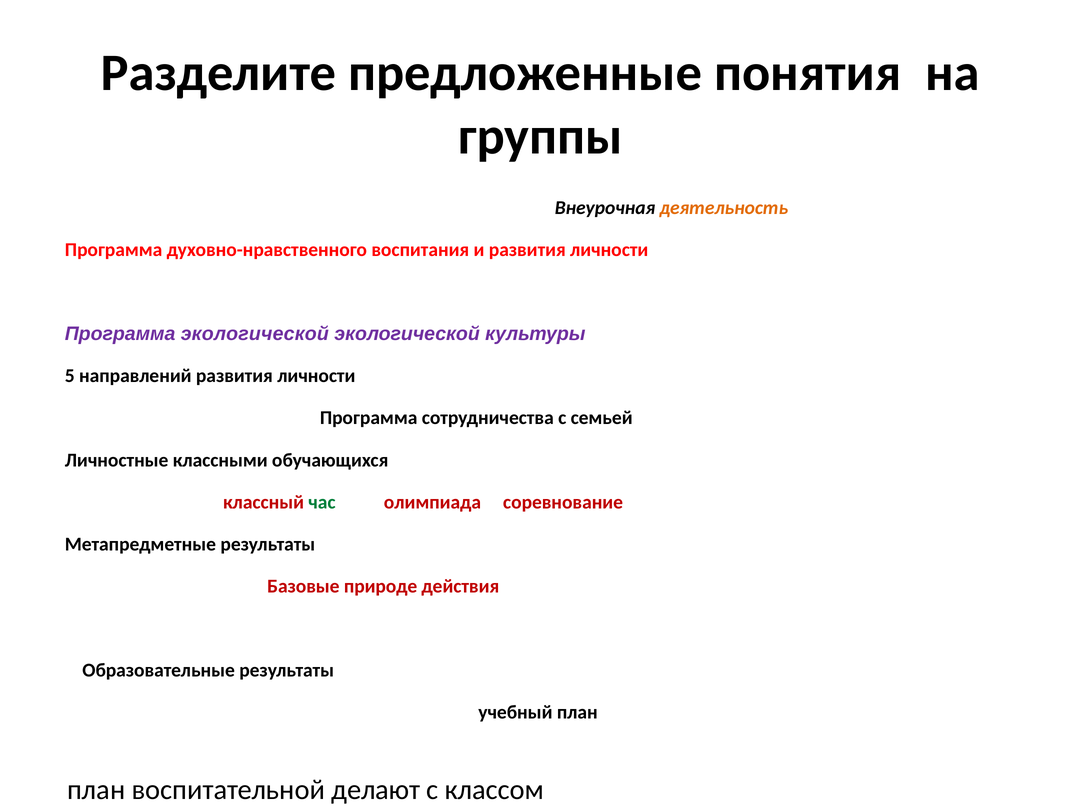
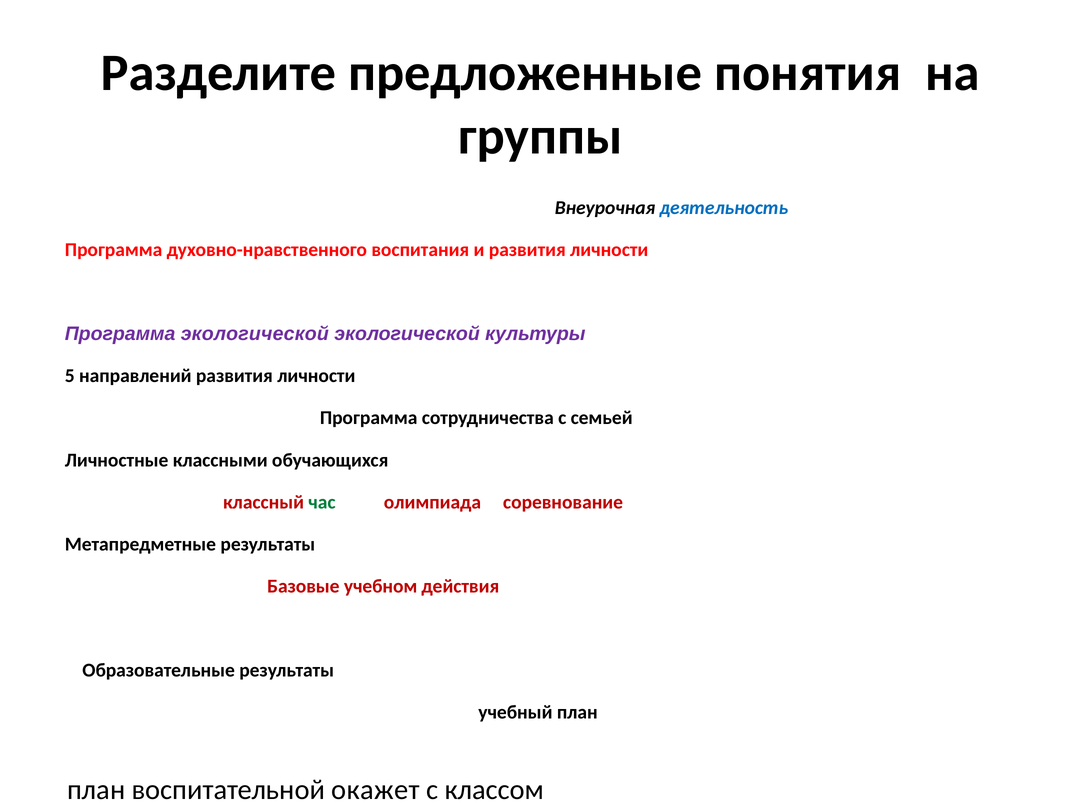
деятельность colour: orange -> blue (724, 208)
природе: природе -> учебном (381, 586)
делают: делают -> окажет (376, 790)
